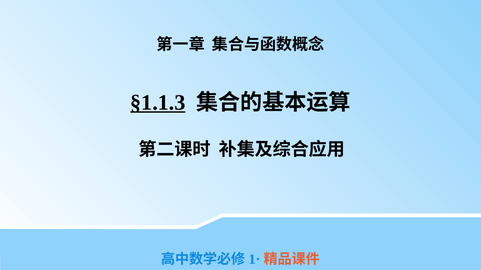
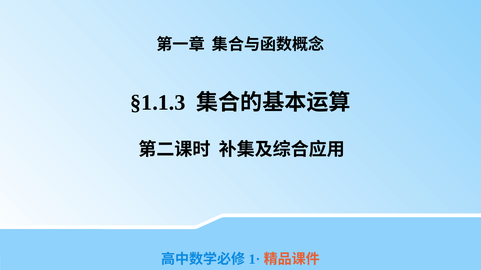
§1.1.3 underline: present -> none (158, 103)
